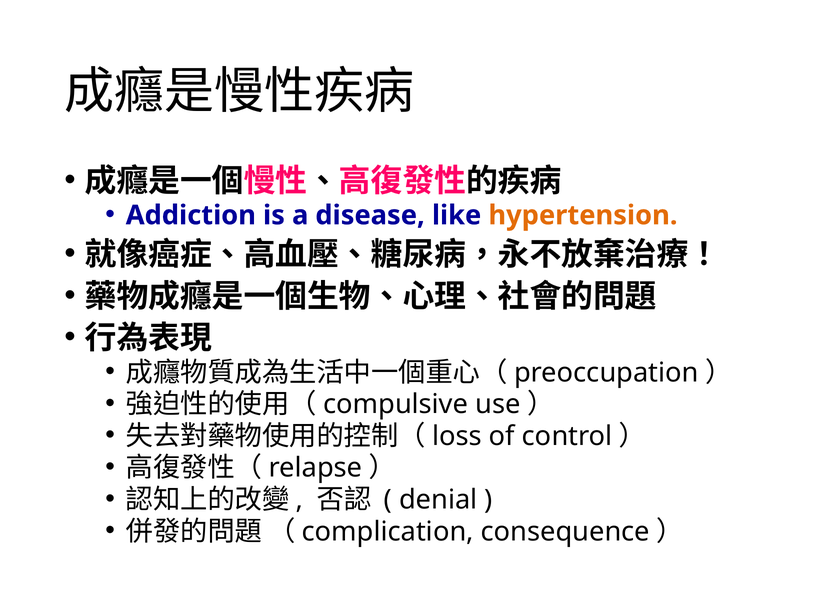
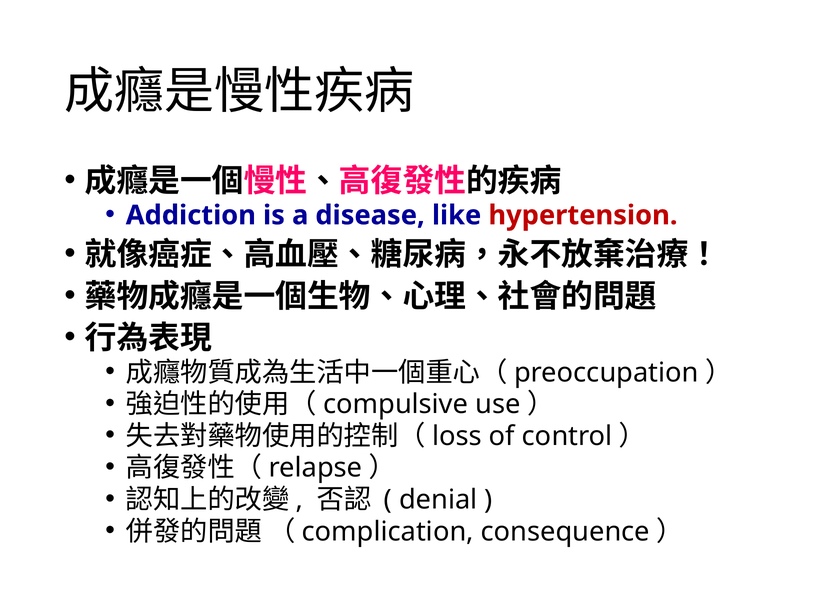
hypertension colour: orange -> red (583, 215)
